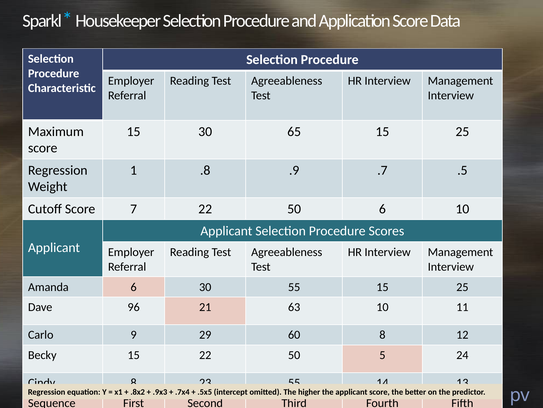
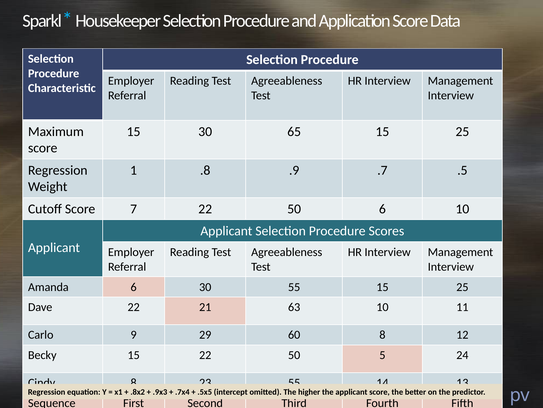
Dave 96: 96 -> 22 (134, 307)
